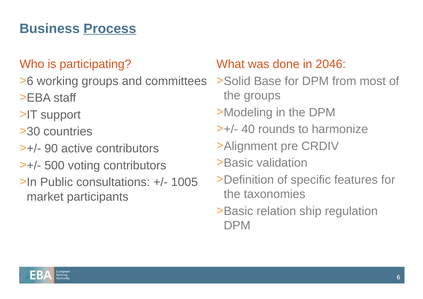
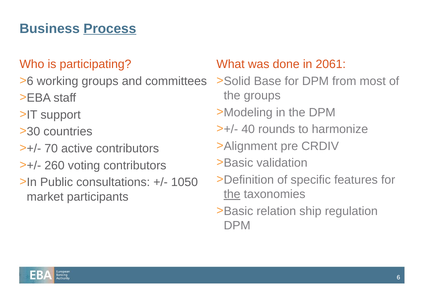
2046: 2046 -> 2061 (331, 64)
90: 90 -> 70 (51, 149)
500: 500 -> 260 (55, 165)
1005: 1005 -> 1050 (184, 182)
the underline: none -> present (232, 194)
